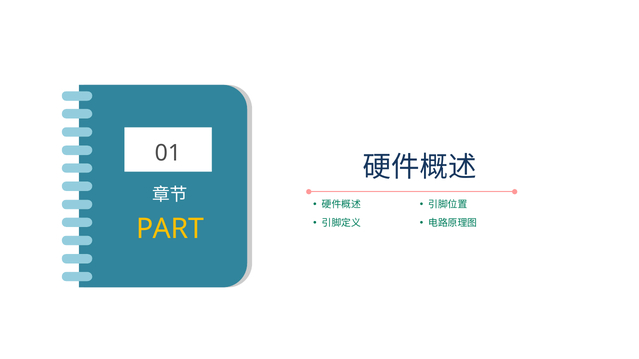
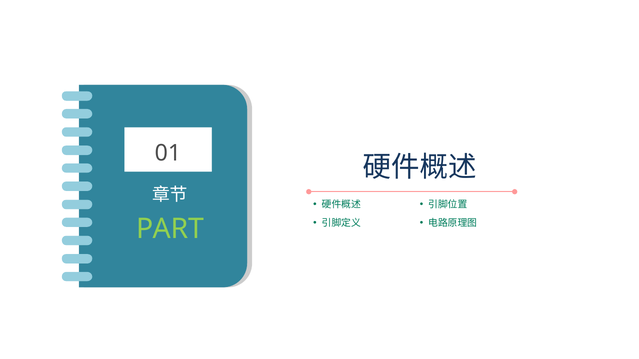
PART colour: yellow -> light green (170, 229)
